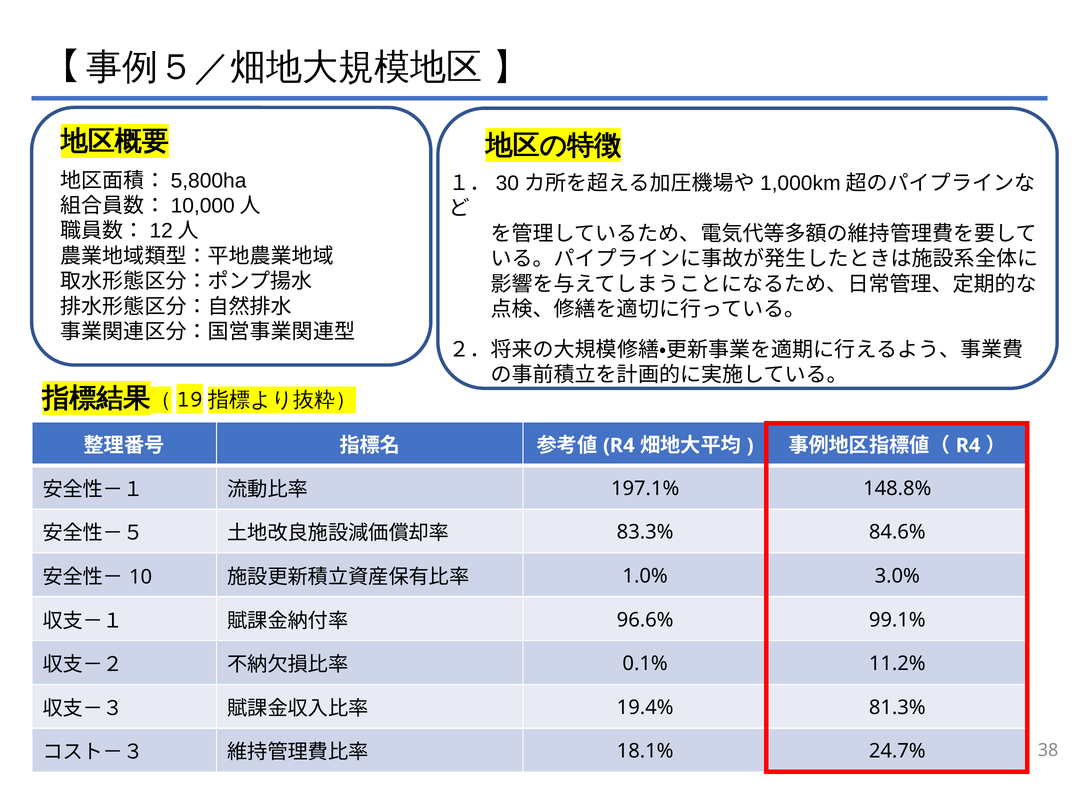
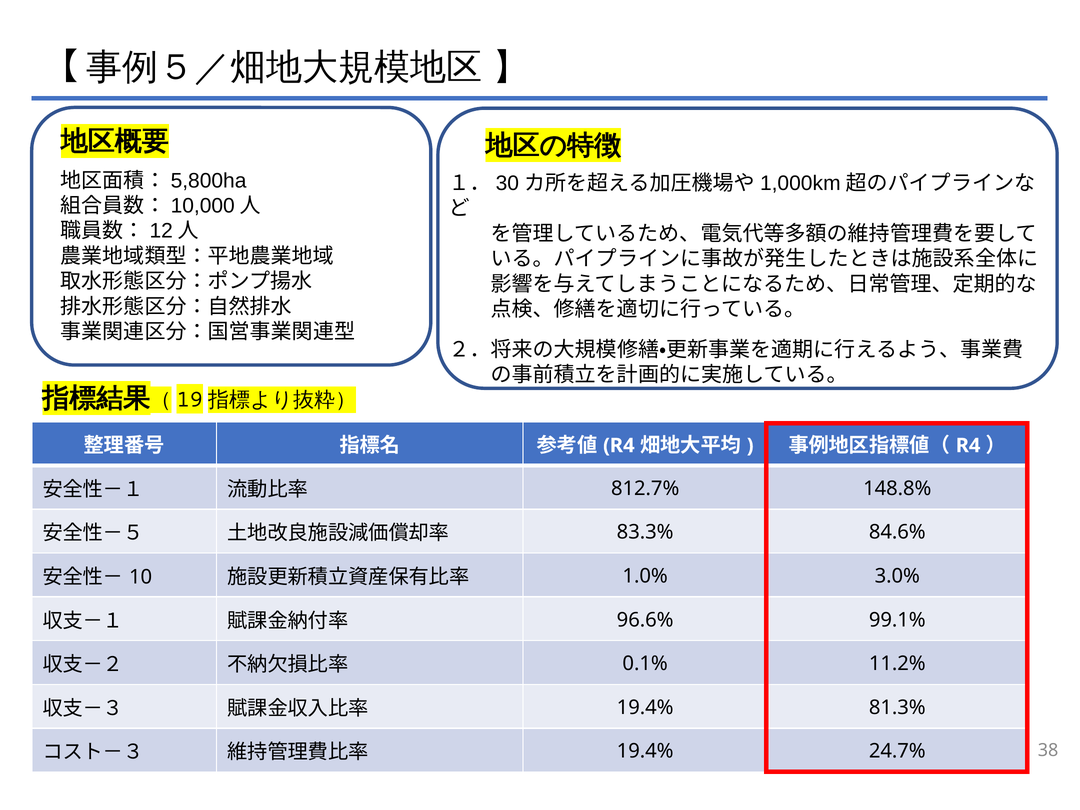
197.1%: 197.1% -> 812.7% (645, 488)
18.1%: 18.1% -> 19.4% (645, 751)
